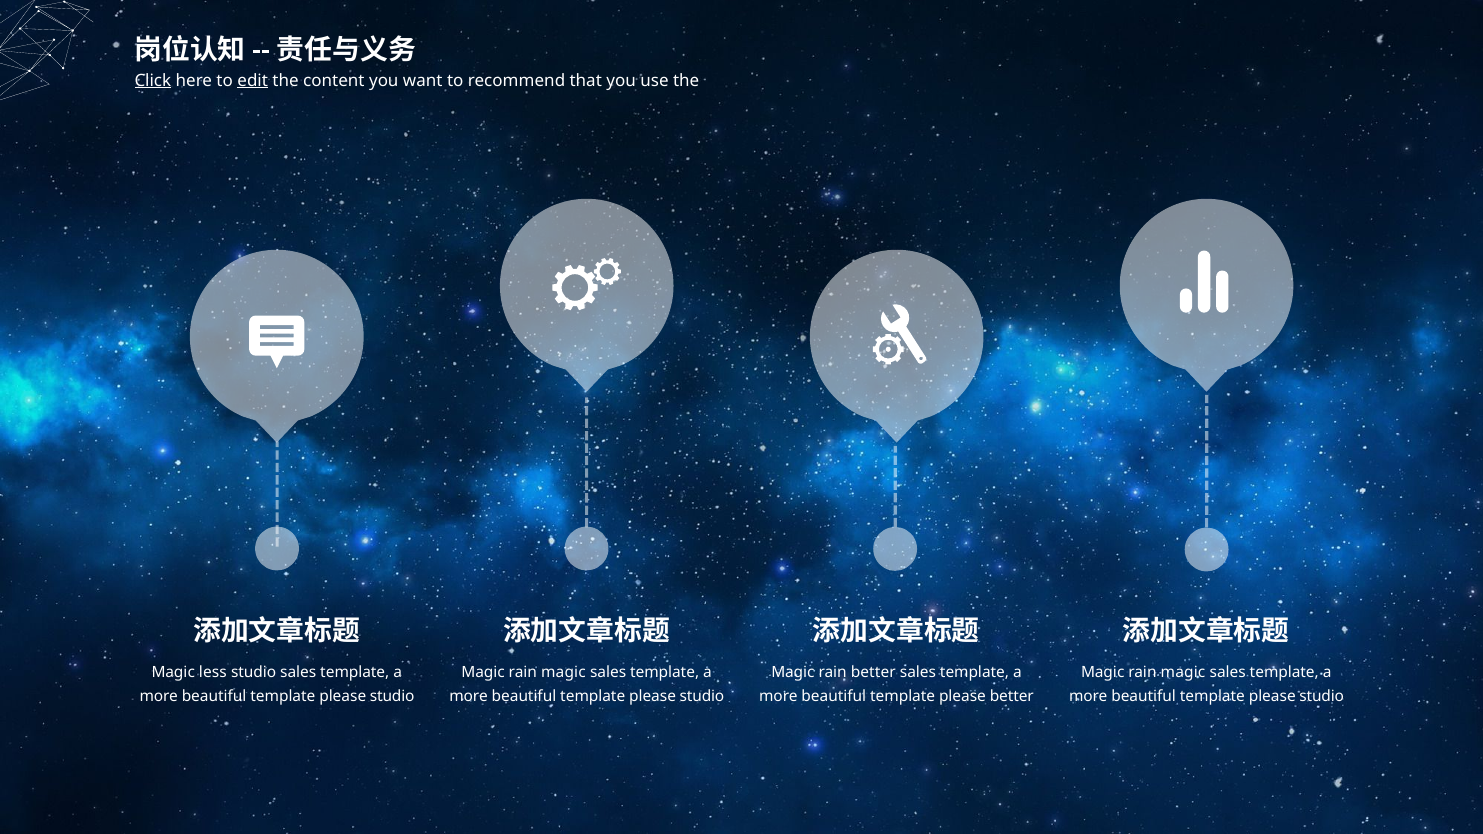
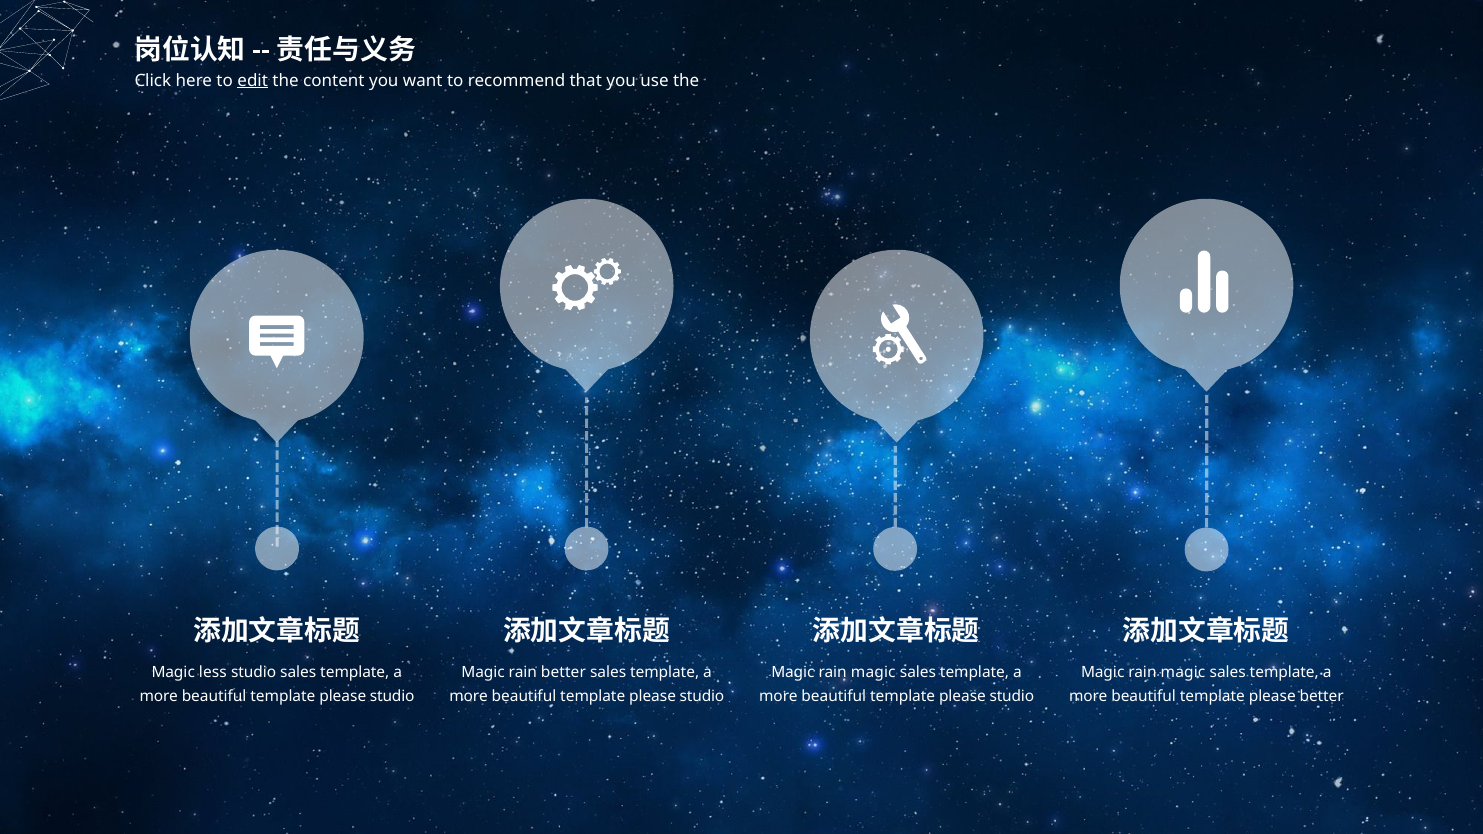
Click underline: present -> none (153, 80)
magic: magic -> better (563, 673)
better: better -> magic (873, 673)
better: better -> studio (1012, 697)
studio: studio -> better (1322, 697)
